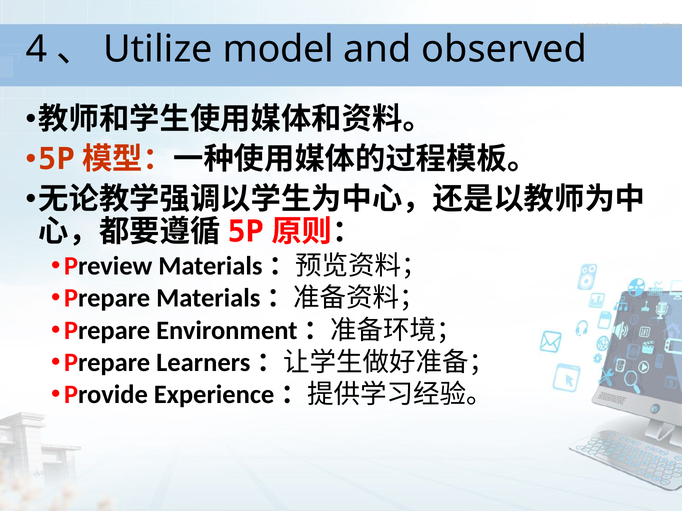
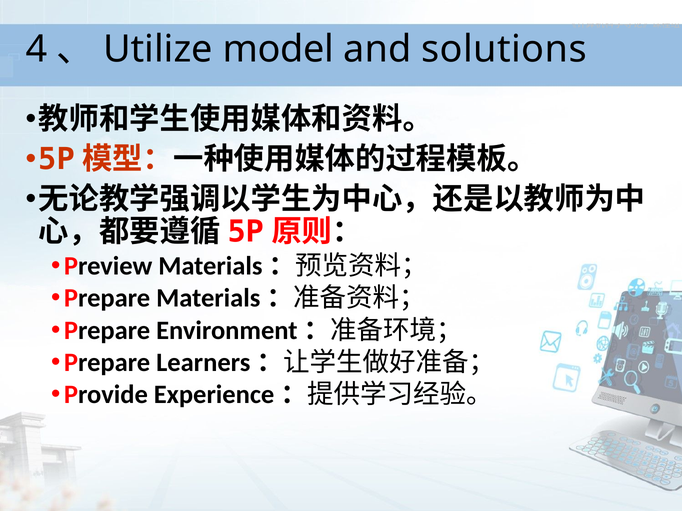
observed: observed -> solutions (504, 50)
